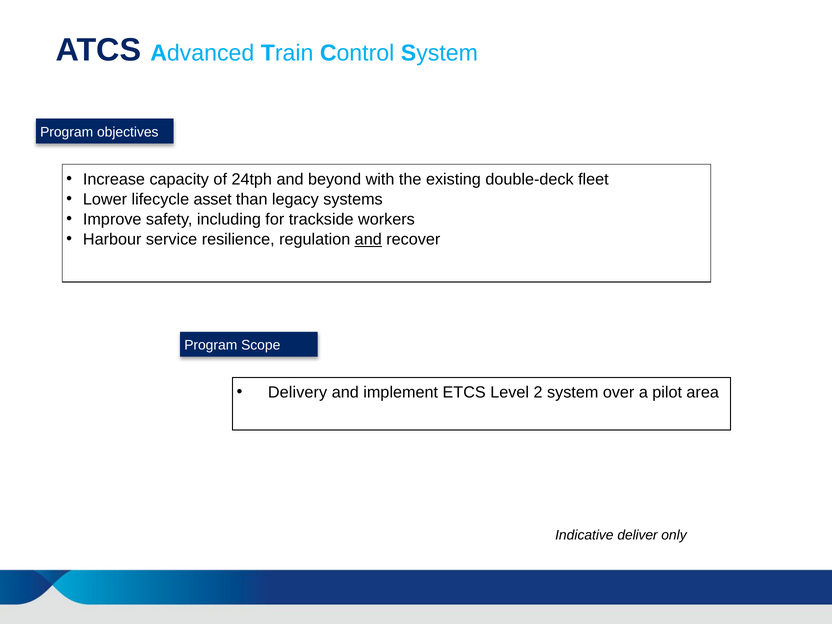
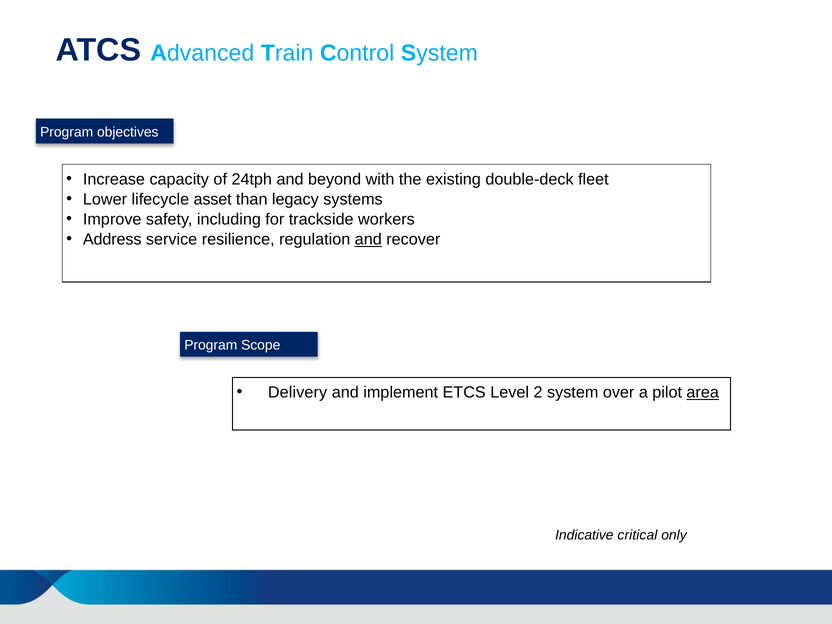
Harbour: Harbour -> Address (112, 239)
area underline: none -> present (703, 392)
deliver: deliver -> critical (637, 535)
